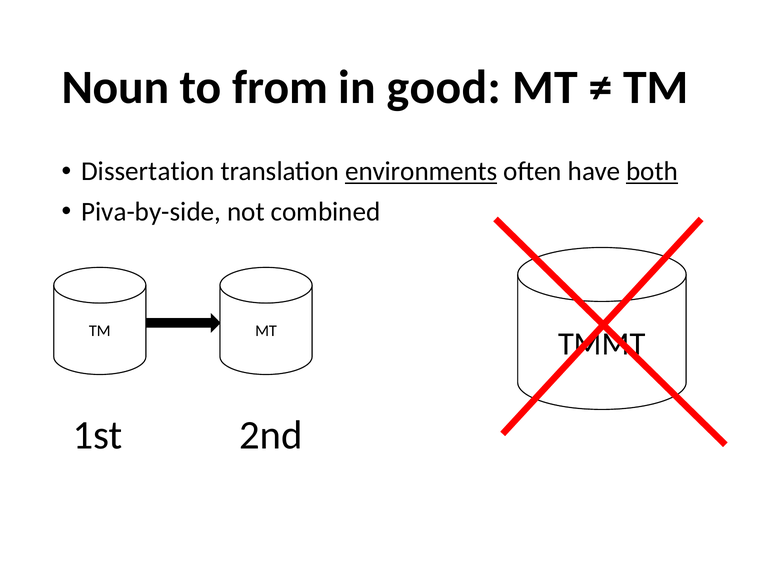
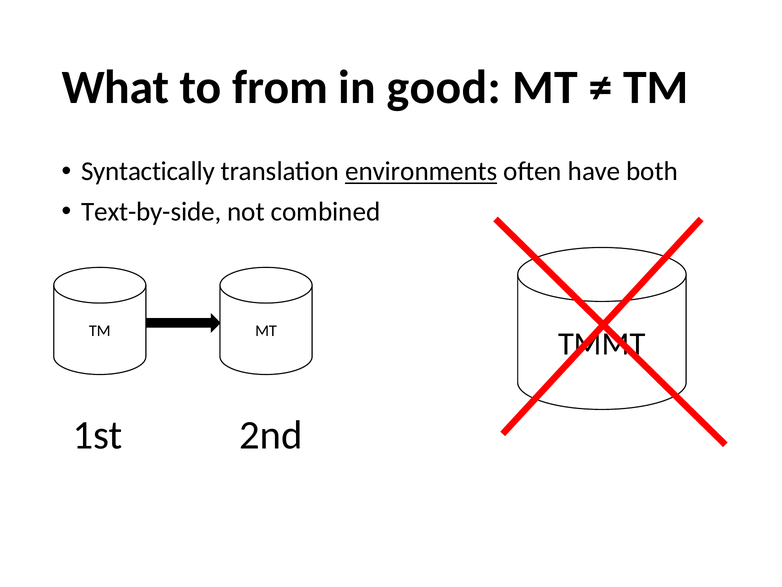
Noun: Noun -> What (115, 88)
Dissertation: Dissertation -> Syntactically (148, 171)
both underline: present -> none (652, 171)
Piva-by-side: Piva-by-side -> Text-by-side (151, 212)
